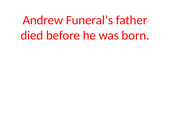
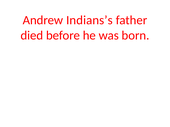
Funeral’s: Funeral’s -> Indians’s (89, 20)
